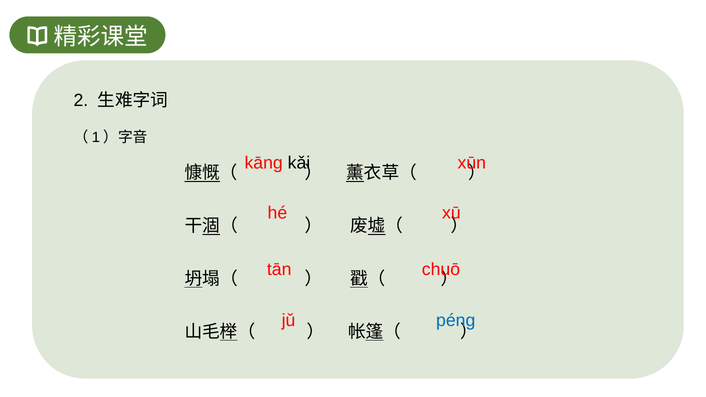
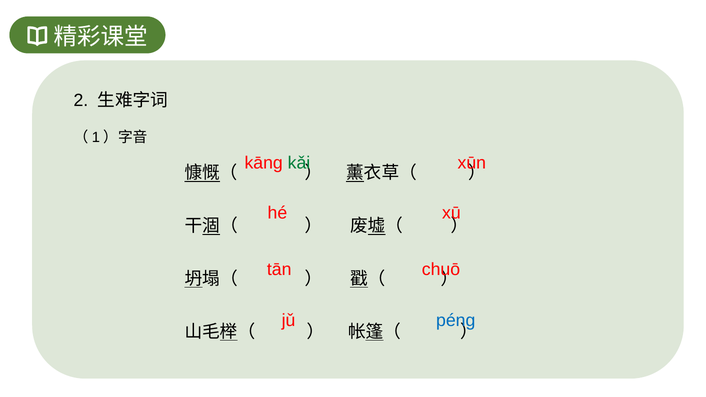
kǎi colour: black -> green (299, 163)
